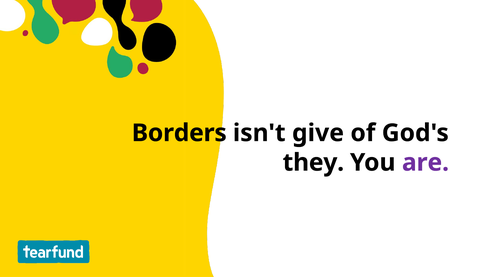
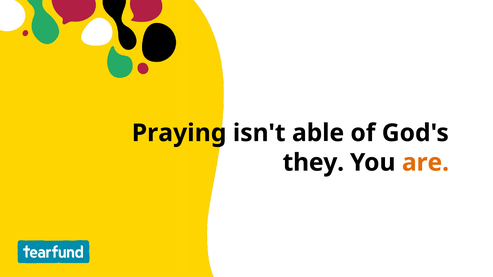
Borders: Borders -> Praying (179, 133)
give: give -> able (318, 133)
are colour: purple -> orange (425, 163)
